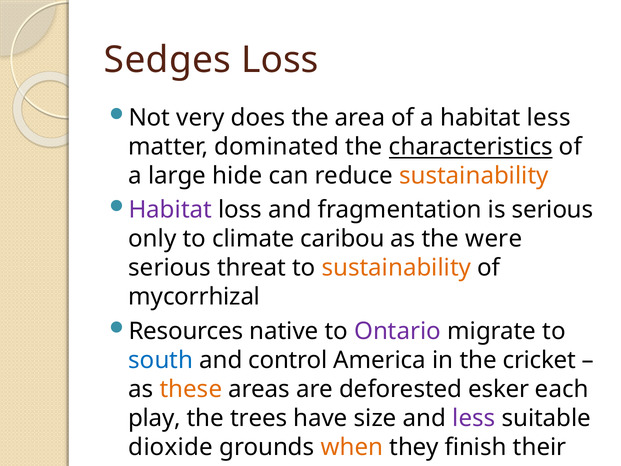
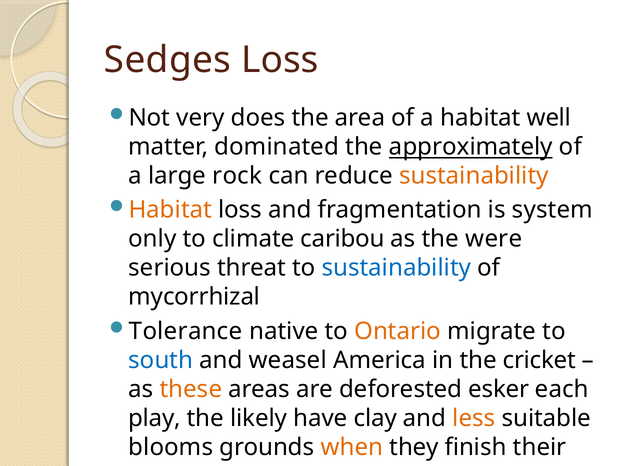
habitat less: less -> well (549, 118)
characteristics: characteristics -> approximately (471, 147)
hide: hide -> rock (237, 176)
Habitat colour: purple -> orange (170, 210)
is serious: serious -> system (552, 210)
sustainability colour: orange -> blue (396, 268)
Resources: Resources -> Tolerance (186, 331)
Ontario colour: purple -> orange (398, 331)
control: control -> weasel (288, 360)
trees: trees -> likely (259, 418)
size: size -> clay (375, 418)
less colour: purple -> orange (474, 418)
dioxide: dioxide -> blooms (171, 447)
